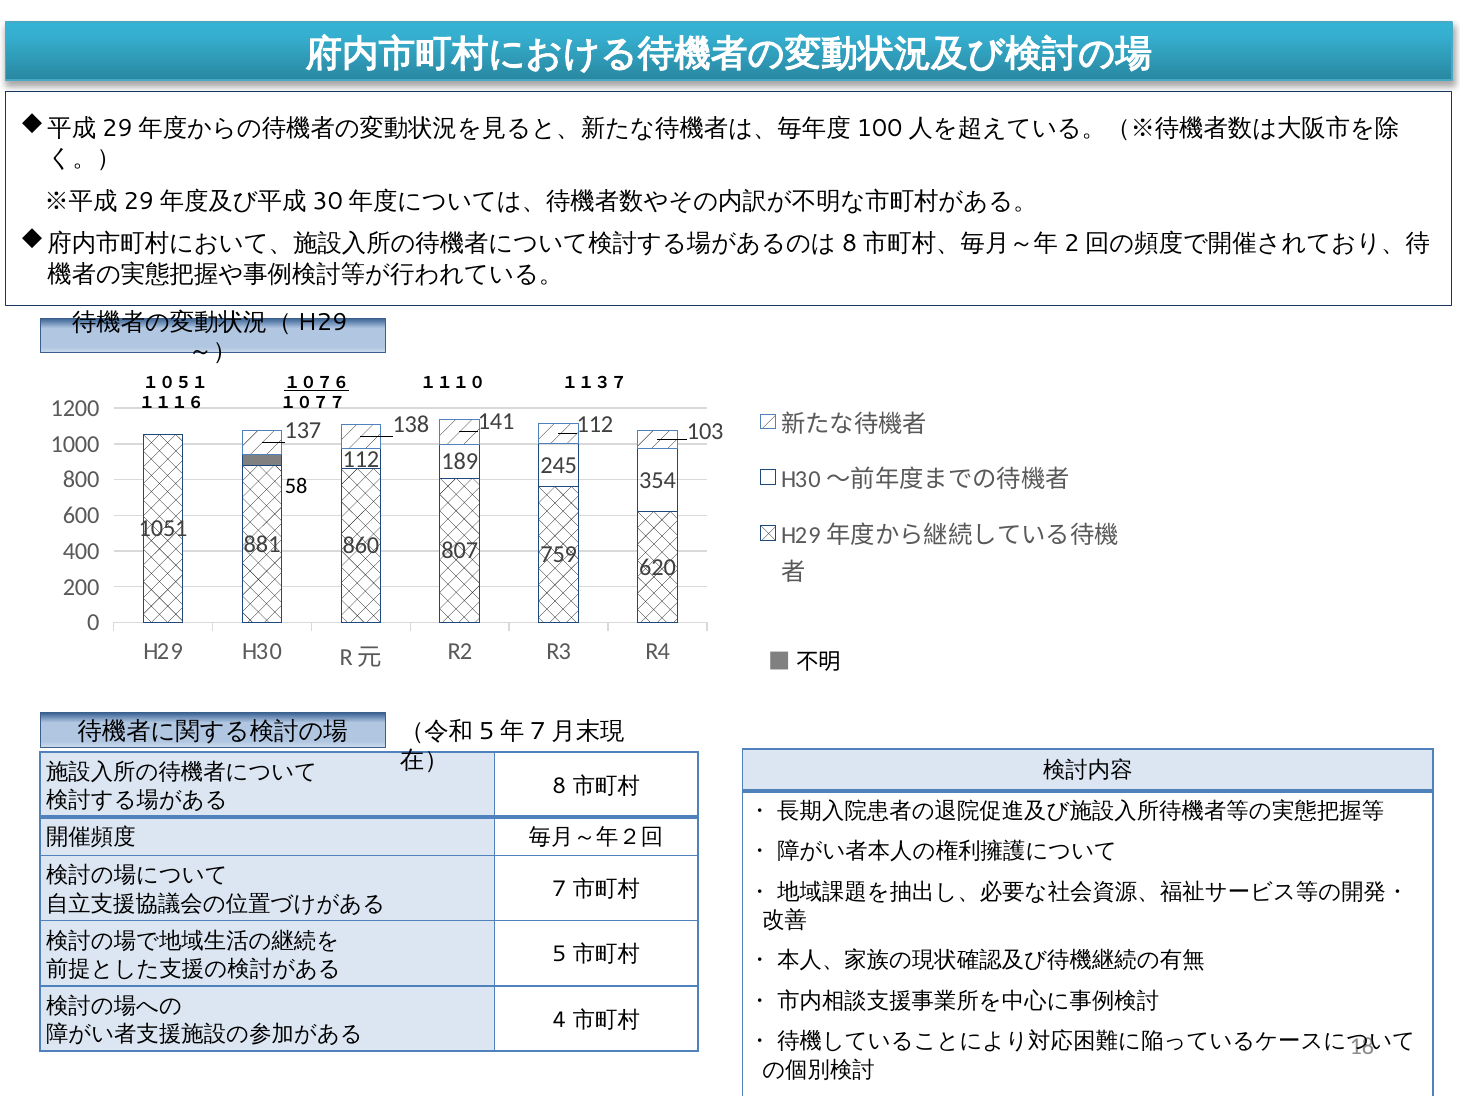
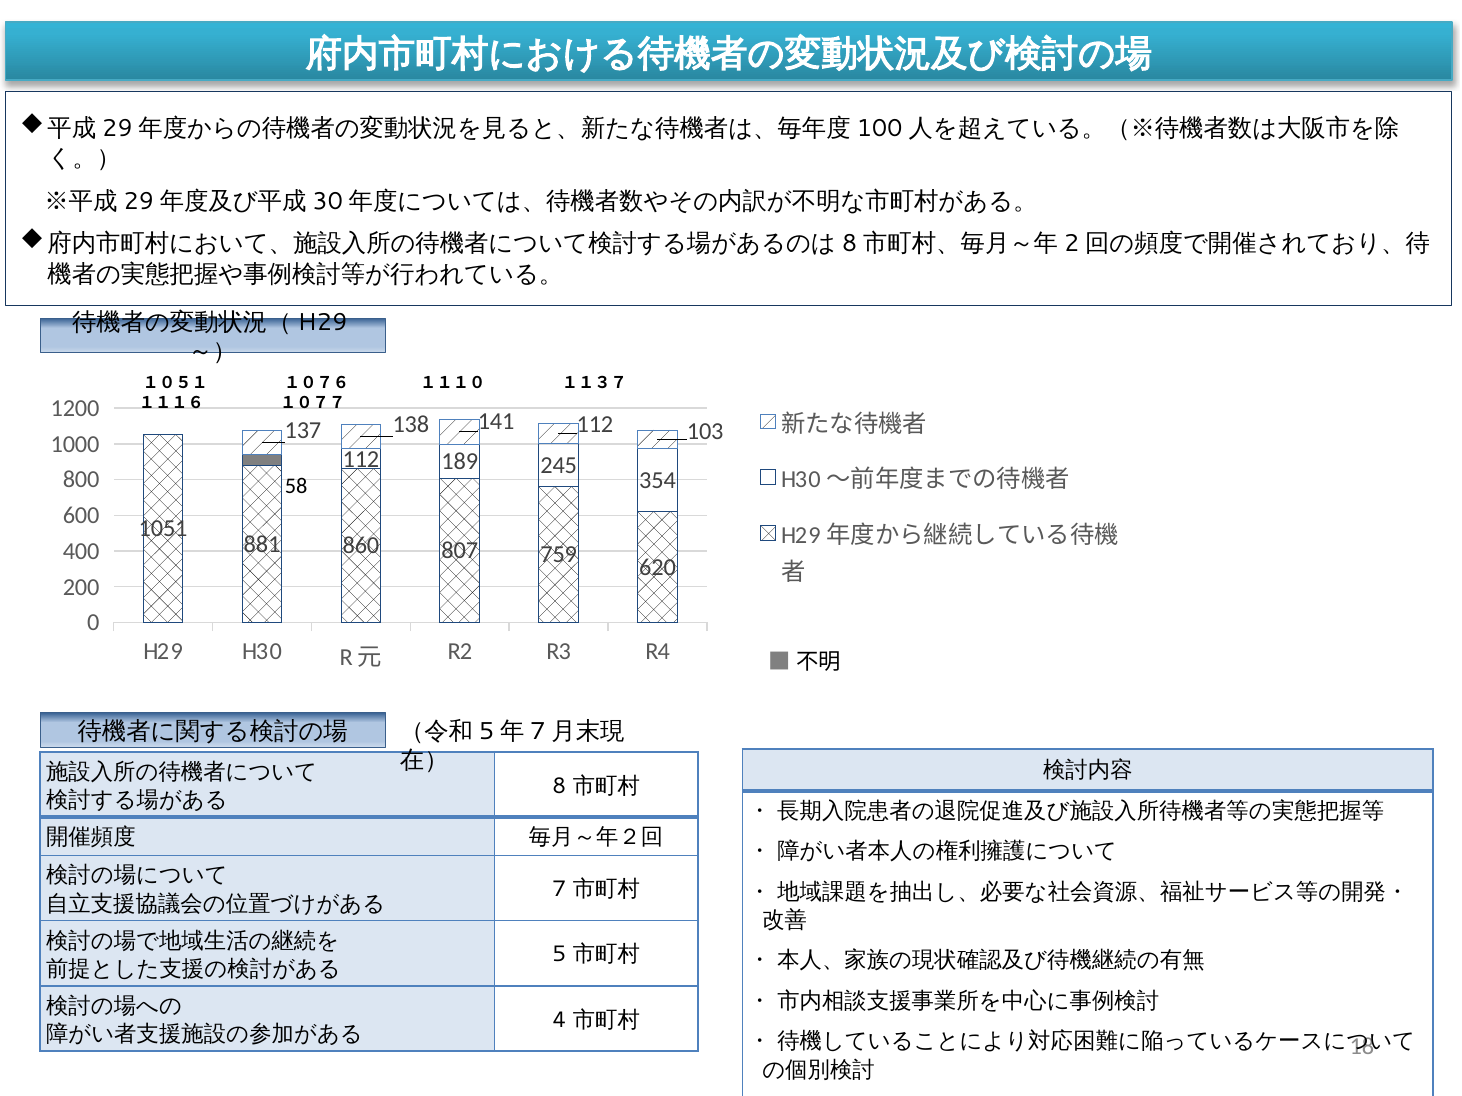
１０７６ underline: present -> none (317, 383)
